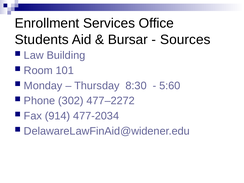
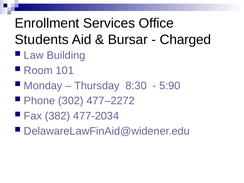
Sources: Sources -> Charged (185, 40)
5:60: 5:60 -> 5:90 (170, 86)
914: 914 -> 382 (58, 116)
